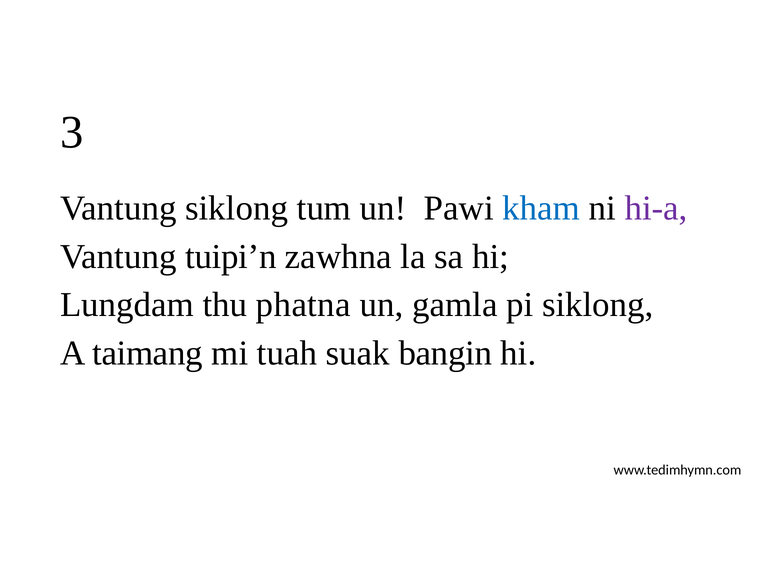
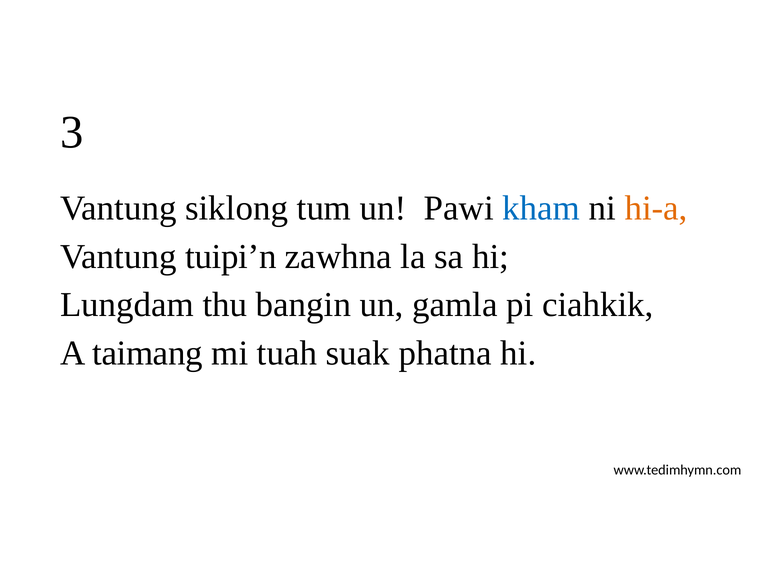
hi-a colour: purple -> orange (656, 208)
phatna: phatna -> bangin (303, 305)
pi siklong: siklong -> ciahkik (598, 305)
bangin: bangin -> phatna (445, 353)
